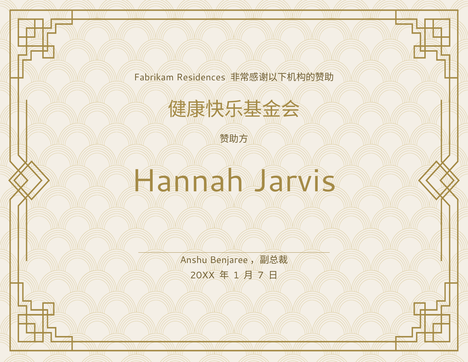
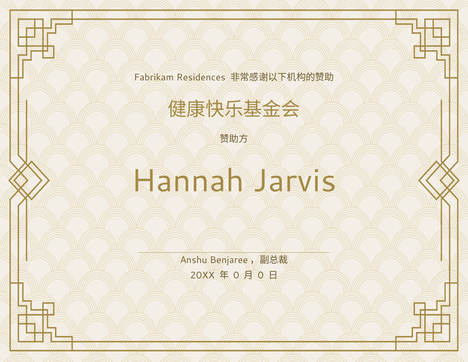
1: 1 -> 0 (236, 275)
7: 7 -> 0 (261, 275)
